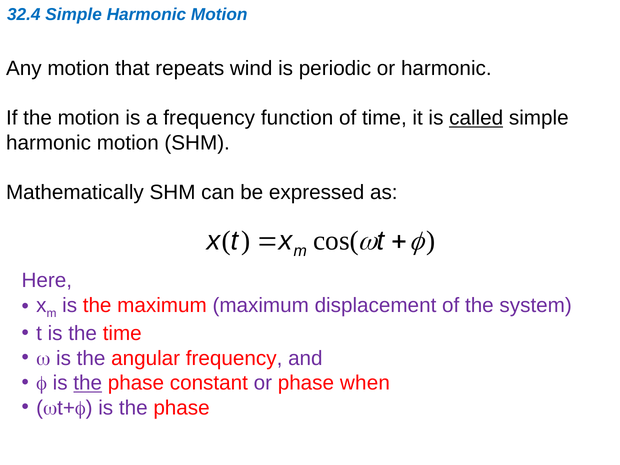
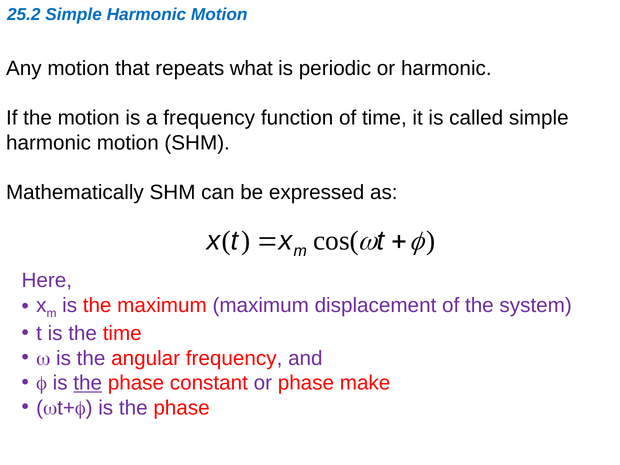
32.4: 32.4 -> 25.2 (24, 15)
wind: wind -> what (251, 69)
called underline: present -> none (476, 118)
when: when -> make (365, 383)
